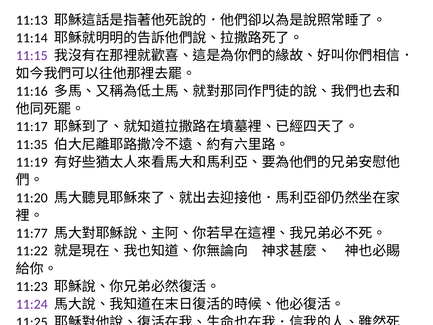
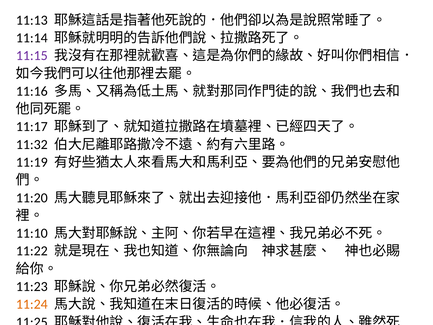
11:35: 11:35 -> 11:32 (32, 144)
11:77: 11:77 -> 11:10 (32, 233)
11:24 colour: purple -> orange (32, 304)
